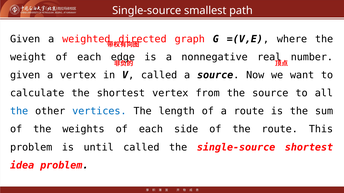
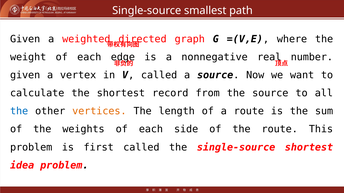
shortest vertex: vertex -> record (170, 93)
vertices colour: blue -> orange (99, 111)
until: until -> first (99, 148)
